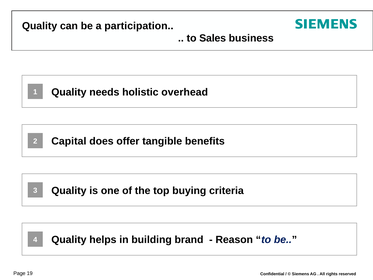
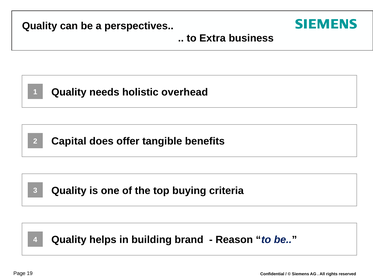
participation: participation -> perspectives (139, 26)
Sales: Sales -> Extra (213, 38)
